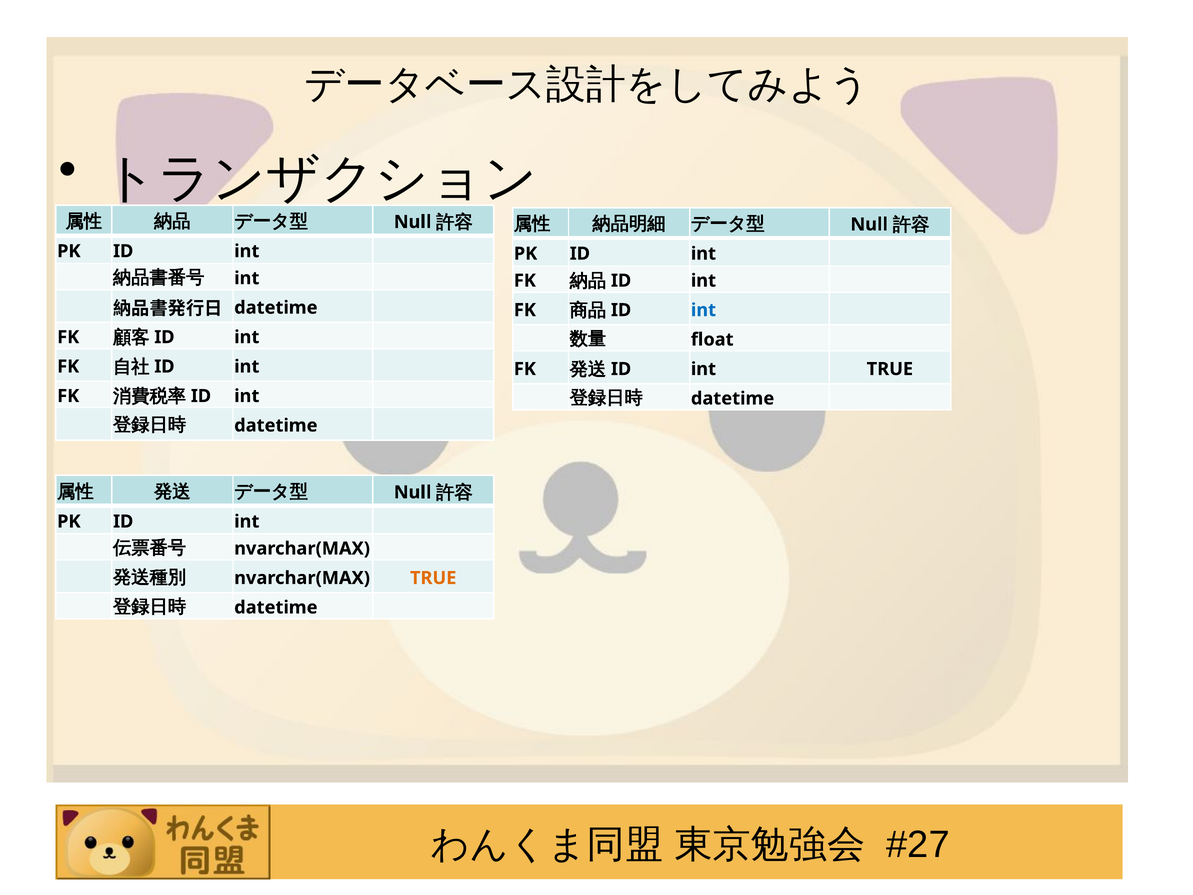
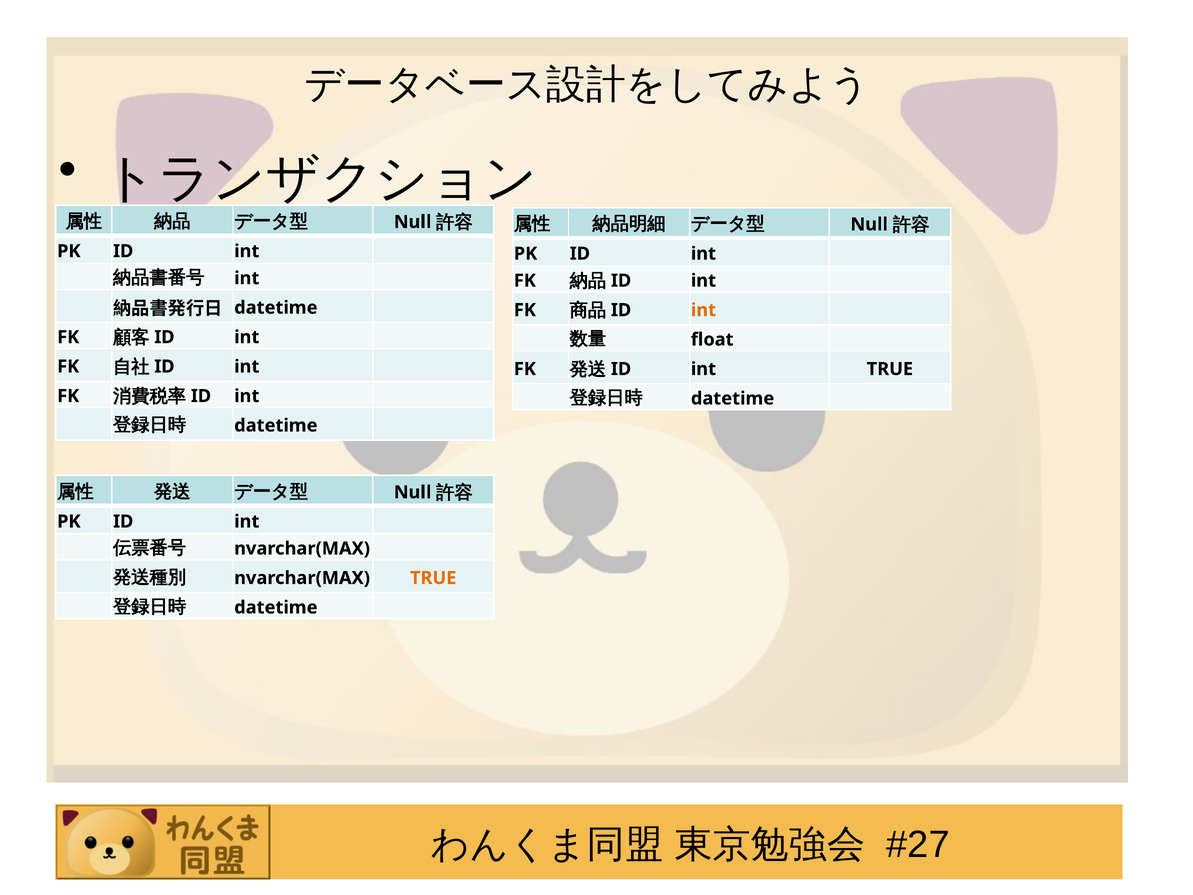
int colour: blue -> orange (703, 310)
